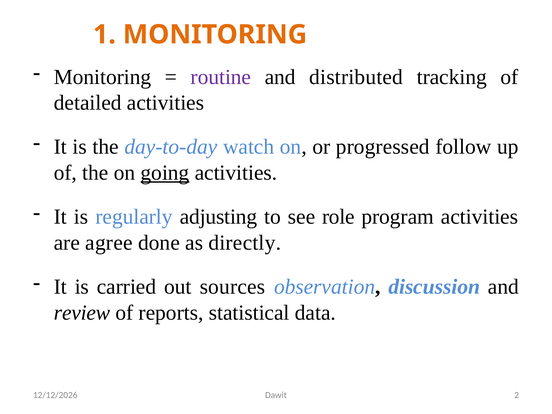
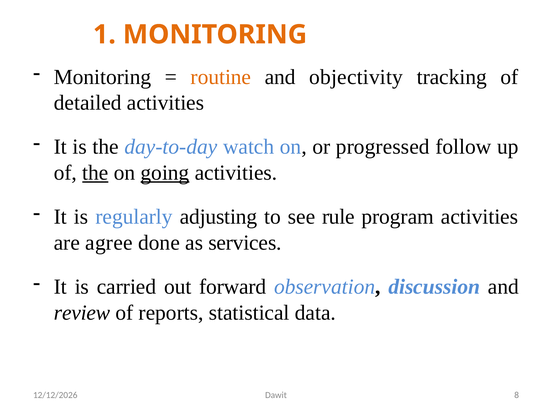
routine colour: purple -> orange (221, 77)
distributed: distributed -> objectivity (356, 77)
the underline: none -> present (95, 173)
role: role -> rule (338, 217)
directly: directly -> services (245, 243)
sources: sources -> forward (233, 287)
2: 2 -> 8 (517, 395)
